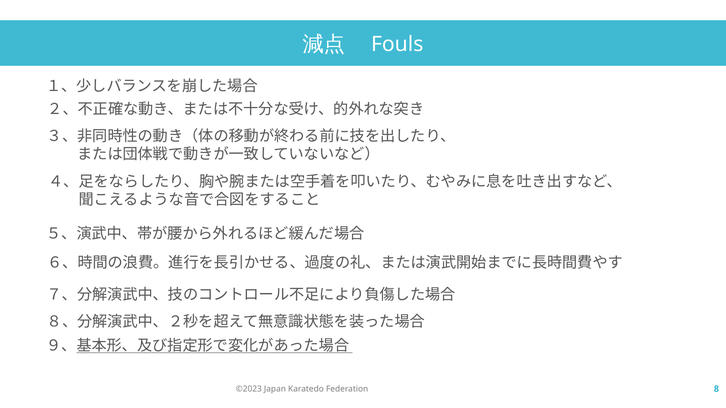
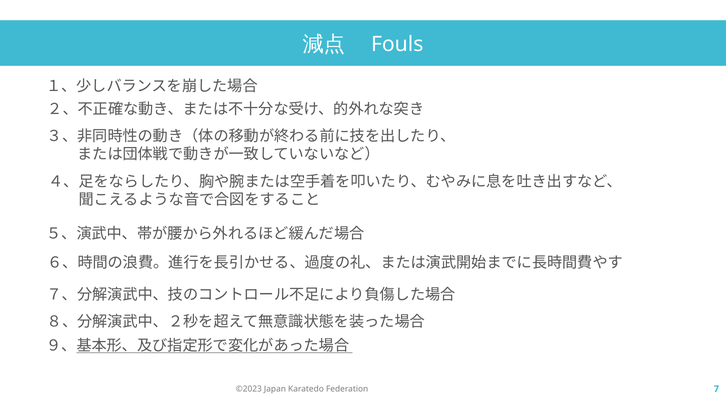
8: 8 -> 7 (716, 389)
